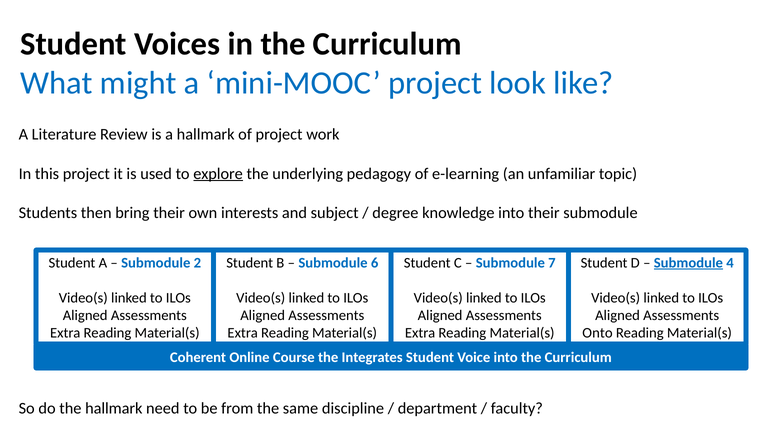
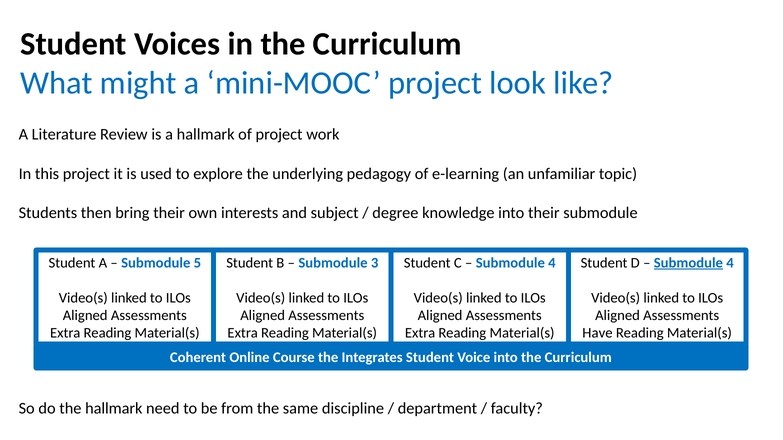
explore underline: present -> none (218, 174)
2: 2 -> 5 (197, 263)
6: 6 -> 3 (375, 263)
7: 7 -> 4 (552, 263)
Onto: Onto -> Have (598, 333)
